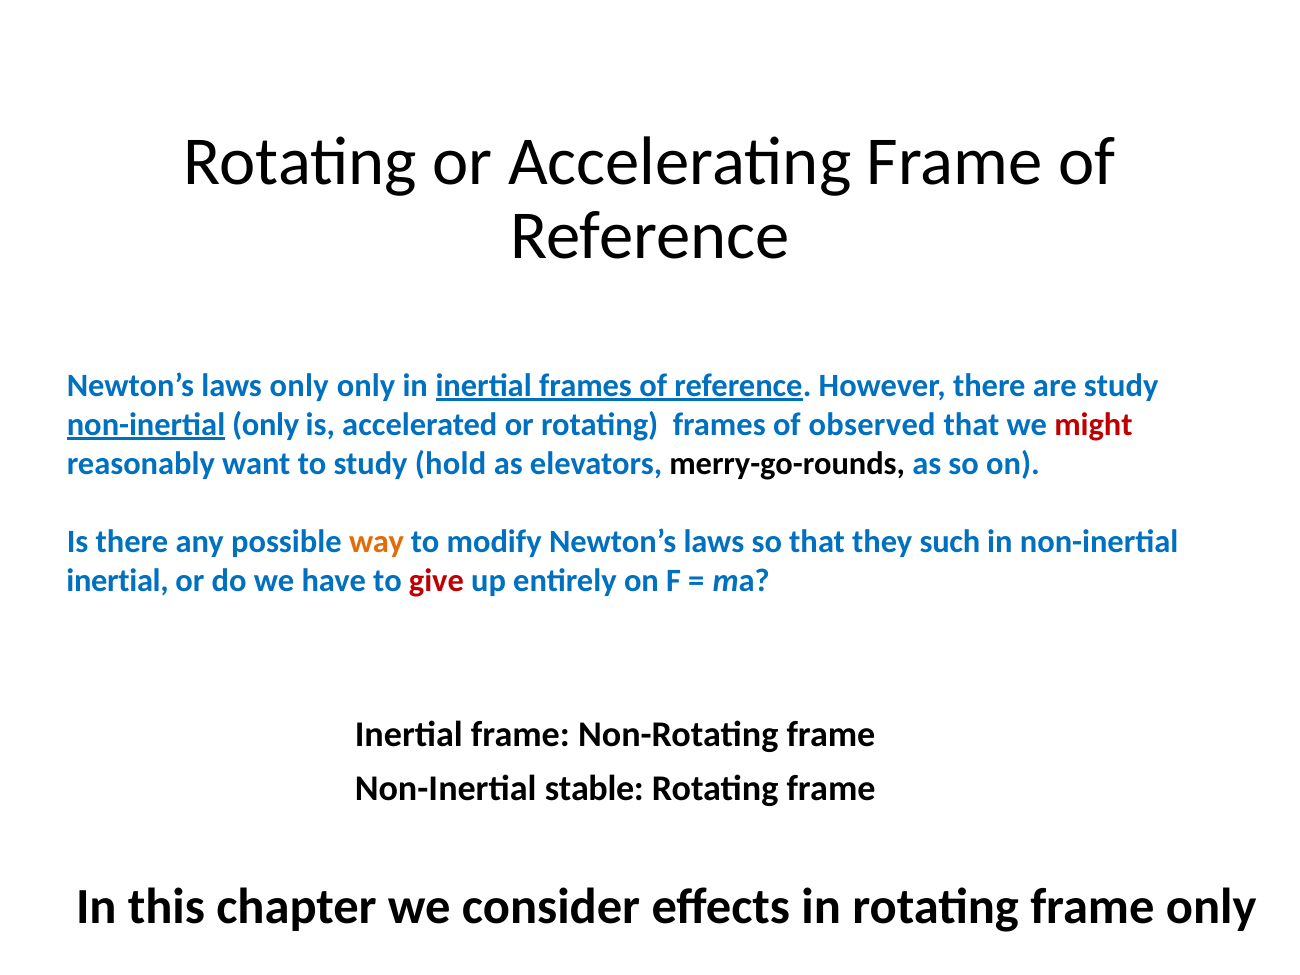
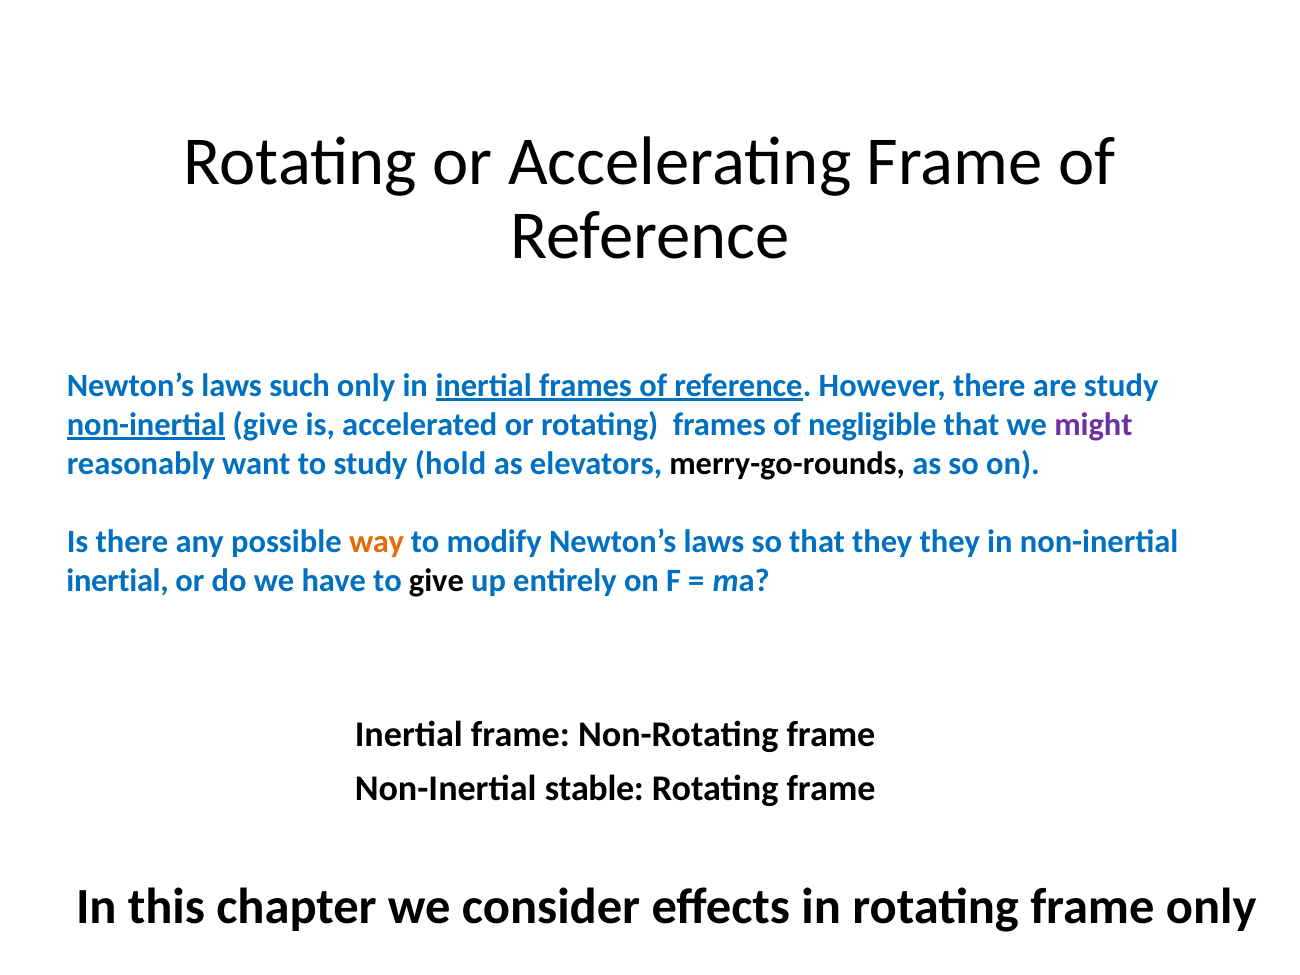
laws only: only -> such (300, 386)
non-inertial only: only -> give (265, 425)
observed: observed -> negligible (872, 425)
might colour: red -> purple (1093, 425)
they such: such -> they (950, 542)
give colour: red -> black (436, 581)
